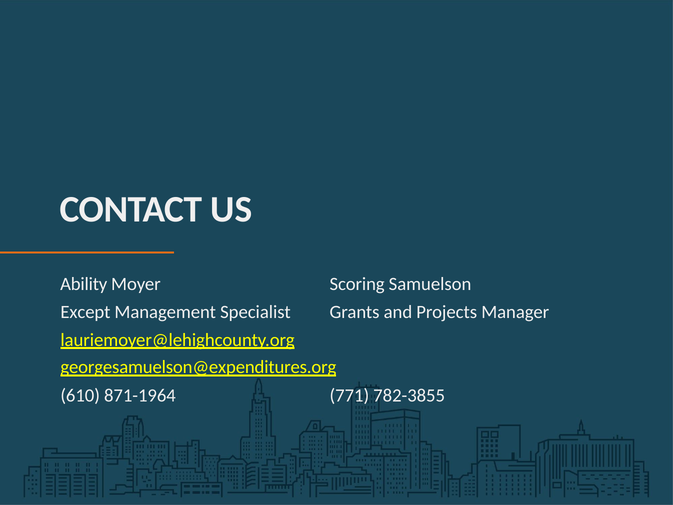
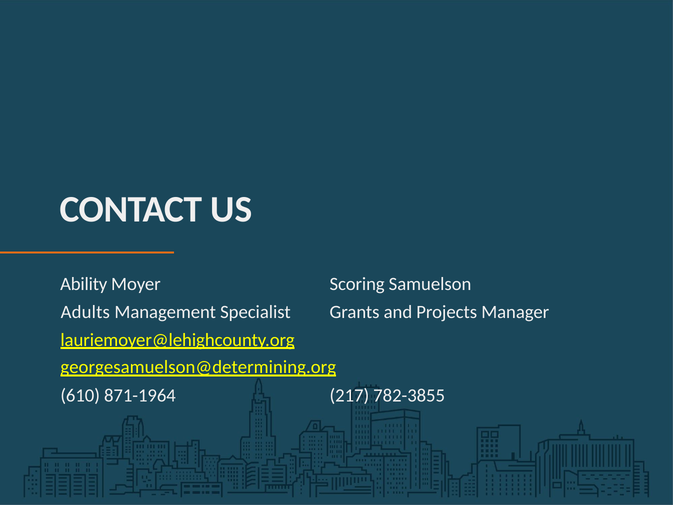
Except: Except -> Adults (85, 312)
georgesamuelson@expenditures.org: georgesamuelson@expenditures.org -> georgesamuelson@determining.org (198, 367)
771: 771 -> 217 (349, 395)
